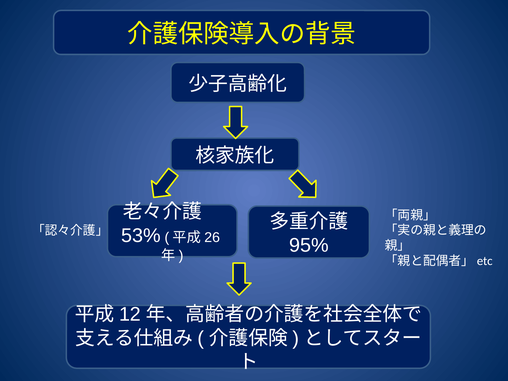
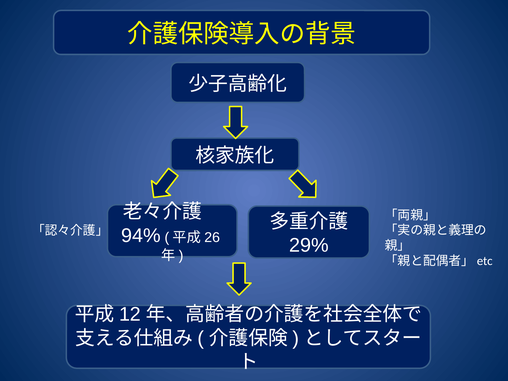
53%: 53% -> 94% (141, 235)
95%: 95% -> 29% (309, 245)
